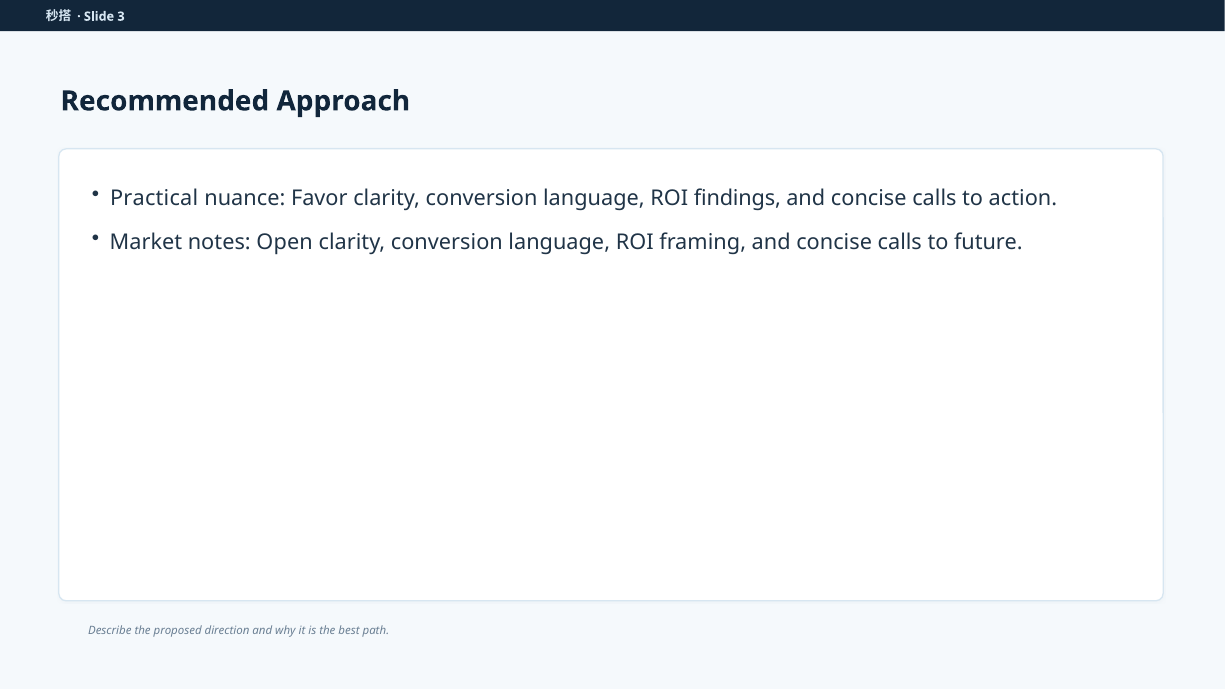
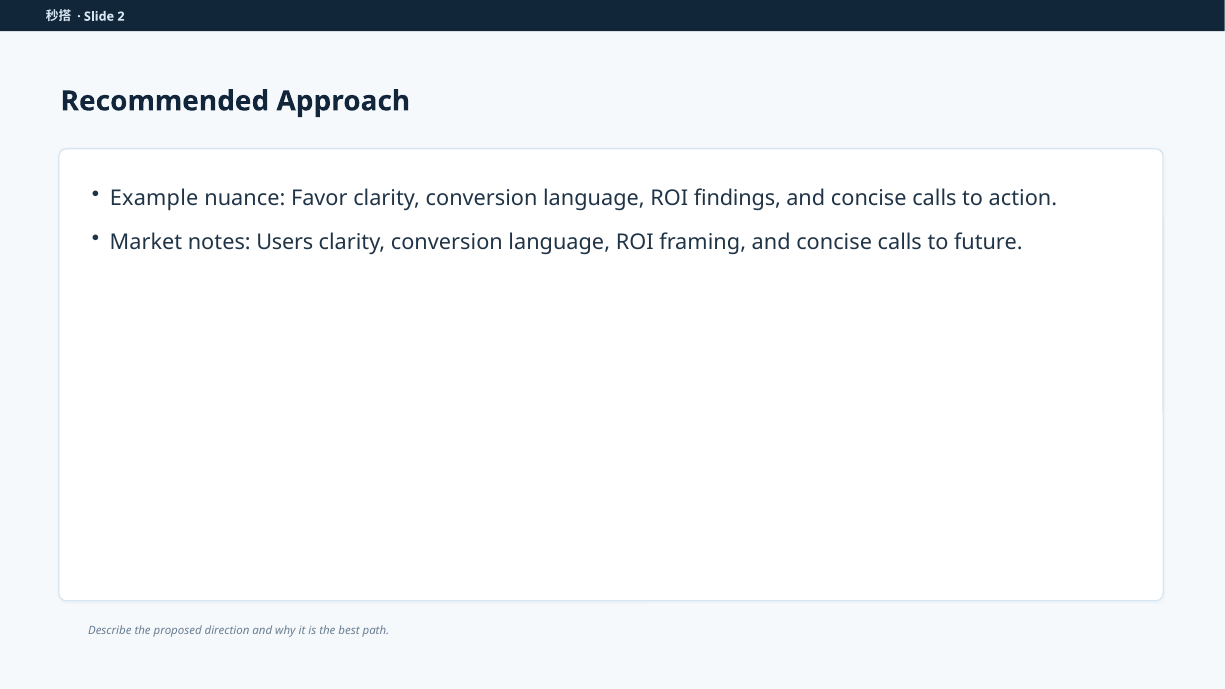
3: 3 -> 2 (121, 16)
Practical: Practical -> Example (154, 198)
Open: Open -> Users (285, 242)
